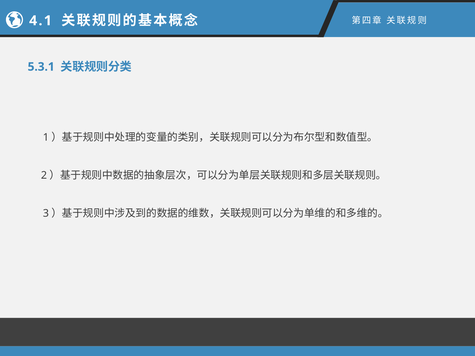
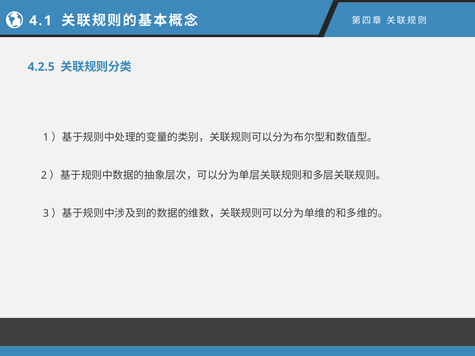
5.3.1: 5.3.1 -> 4.2.5 (41, 67)
